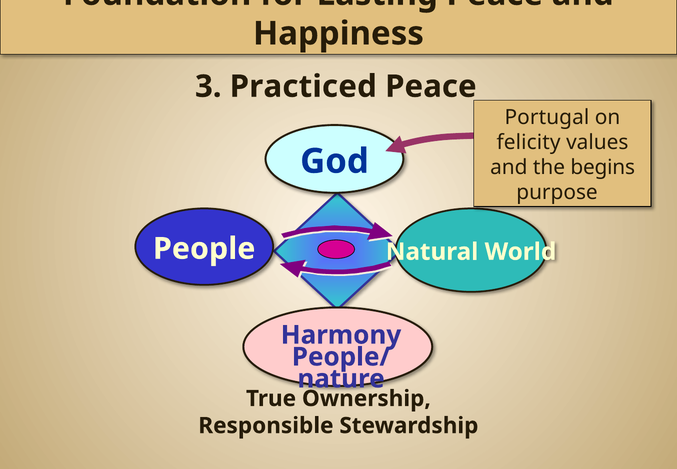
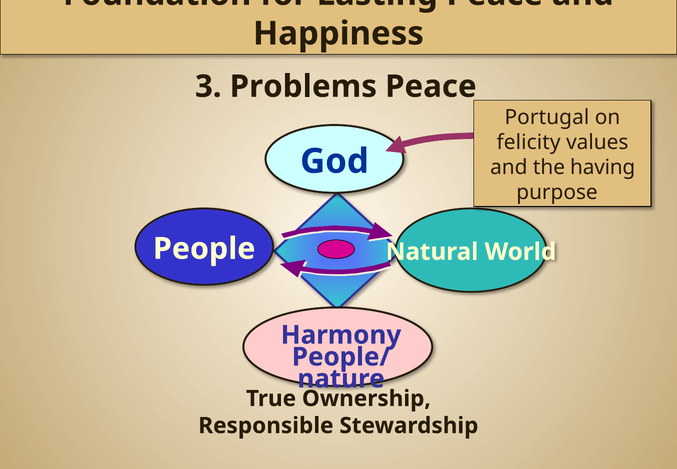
Practiced: Practiced -> Problems (303, 86)
begins: begins -> having (603, 167)
